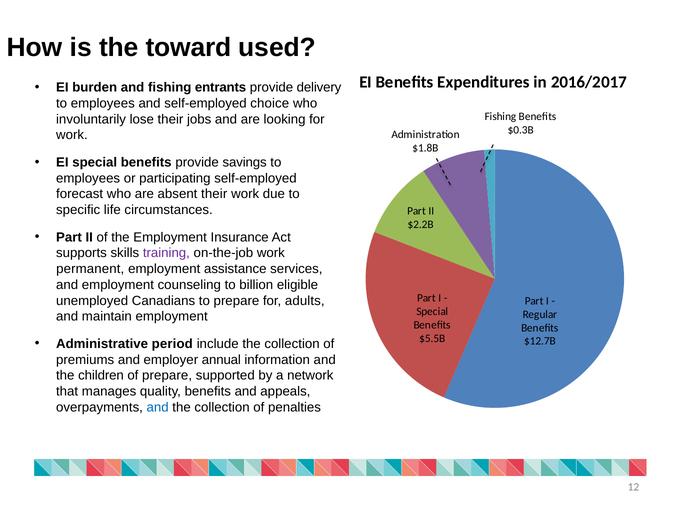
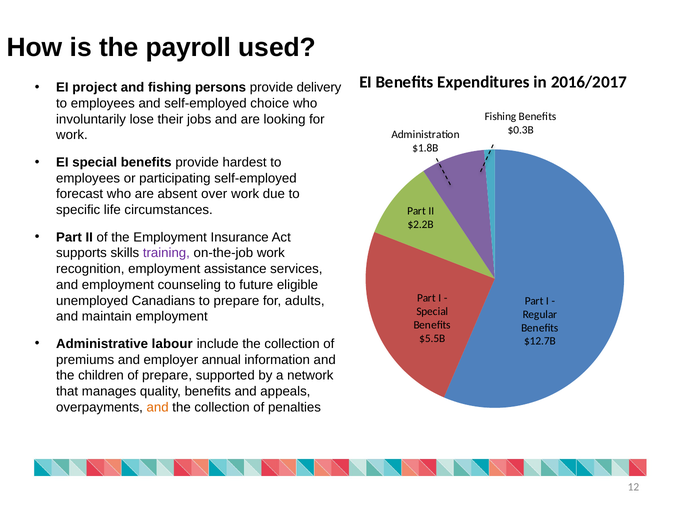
toward: toward -> payroll (189, 48)
burden: burden -> project (95, 87)
entrants: entrants -> persons (221, 87)
savings: savings -> hardest (245, 162)
absent their: their -> over (214, 194)
permanent: permanent -> recognition (90, 269)
billion: billion -> future (256, 285)
period: period -> labour (172, 344)
and colour: blue -> orange (158, 407)
